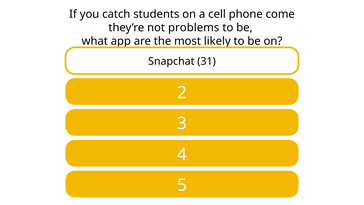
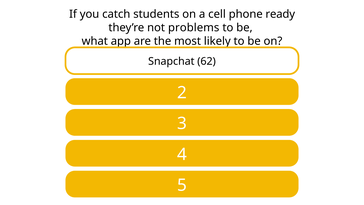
come: come -> ready (280, 14)
31: 31 -> 62 (207, 61)
